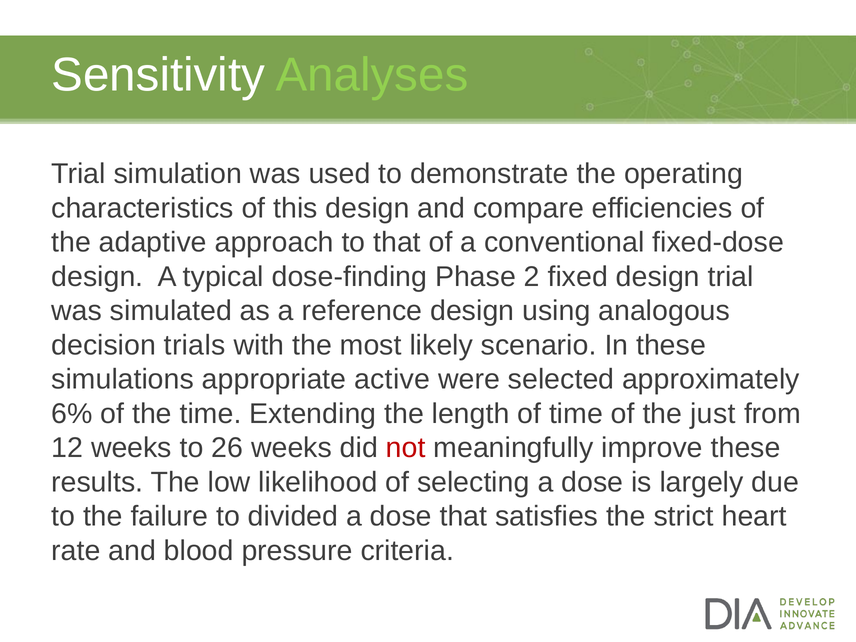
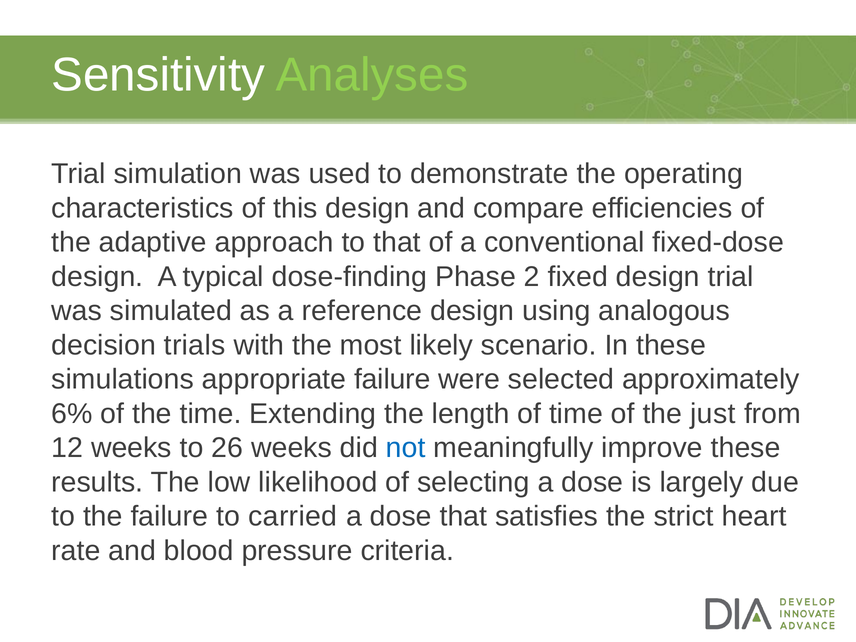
appropriate active: active -> failure (392, 379)
not colour: red -> blue (406, 448)
divided: divided -> carried (293, 516)
